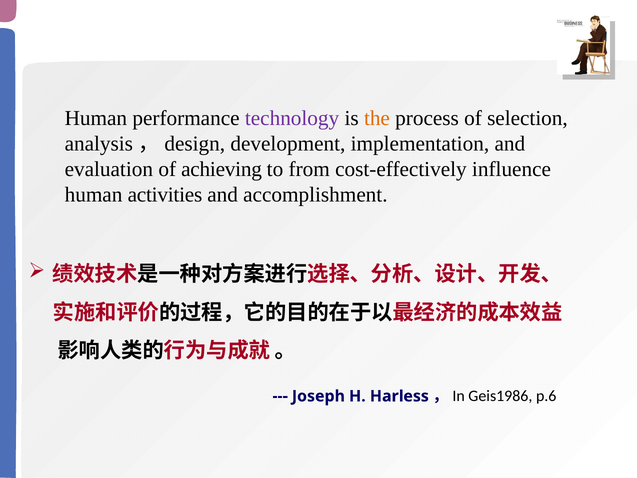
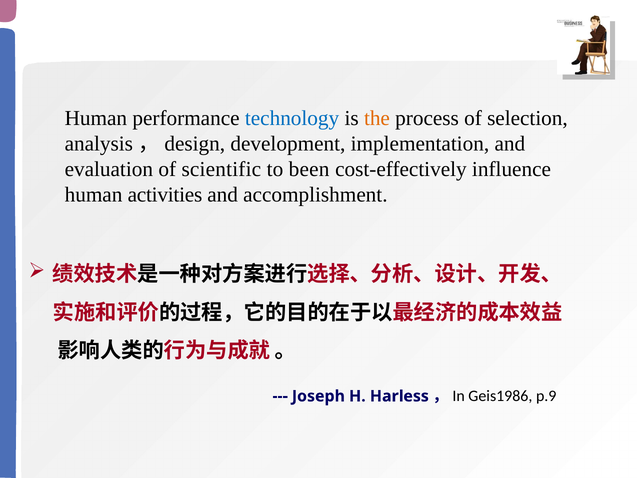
technology colour: purple -> blue (292, 118)
achieving: achieving -> scientific (221, 169)
from: from -> been (309, 169)
p.6: p.6 -> p.9 (546, 396)
